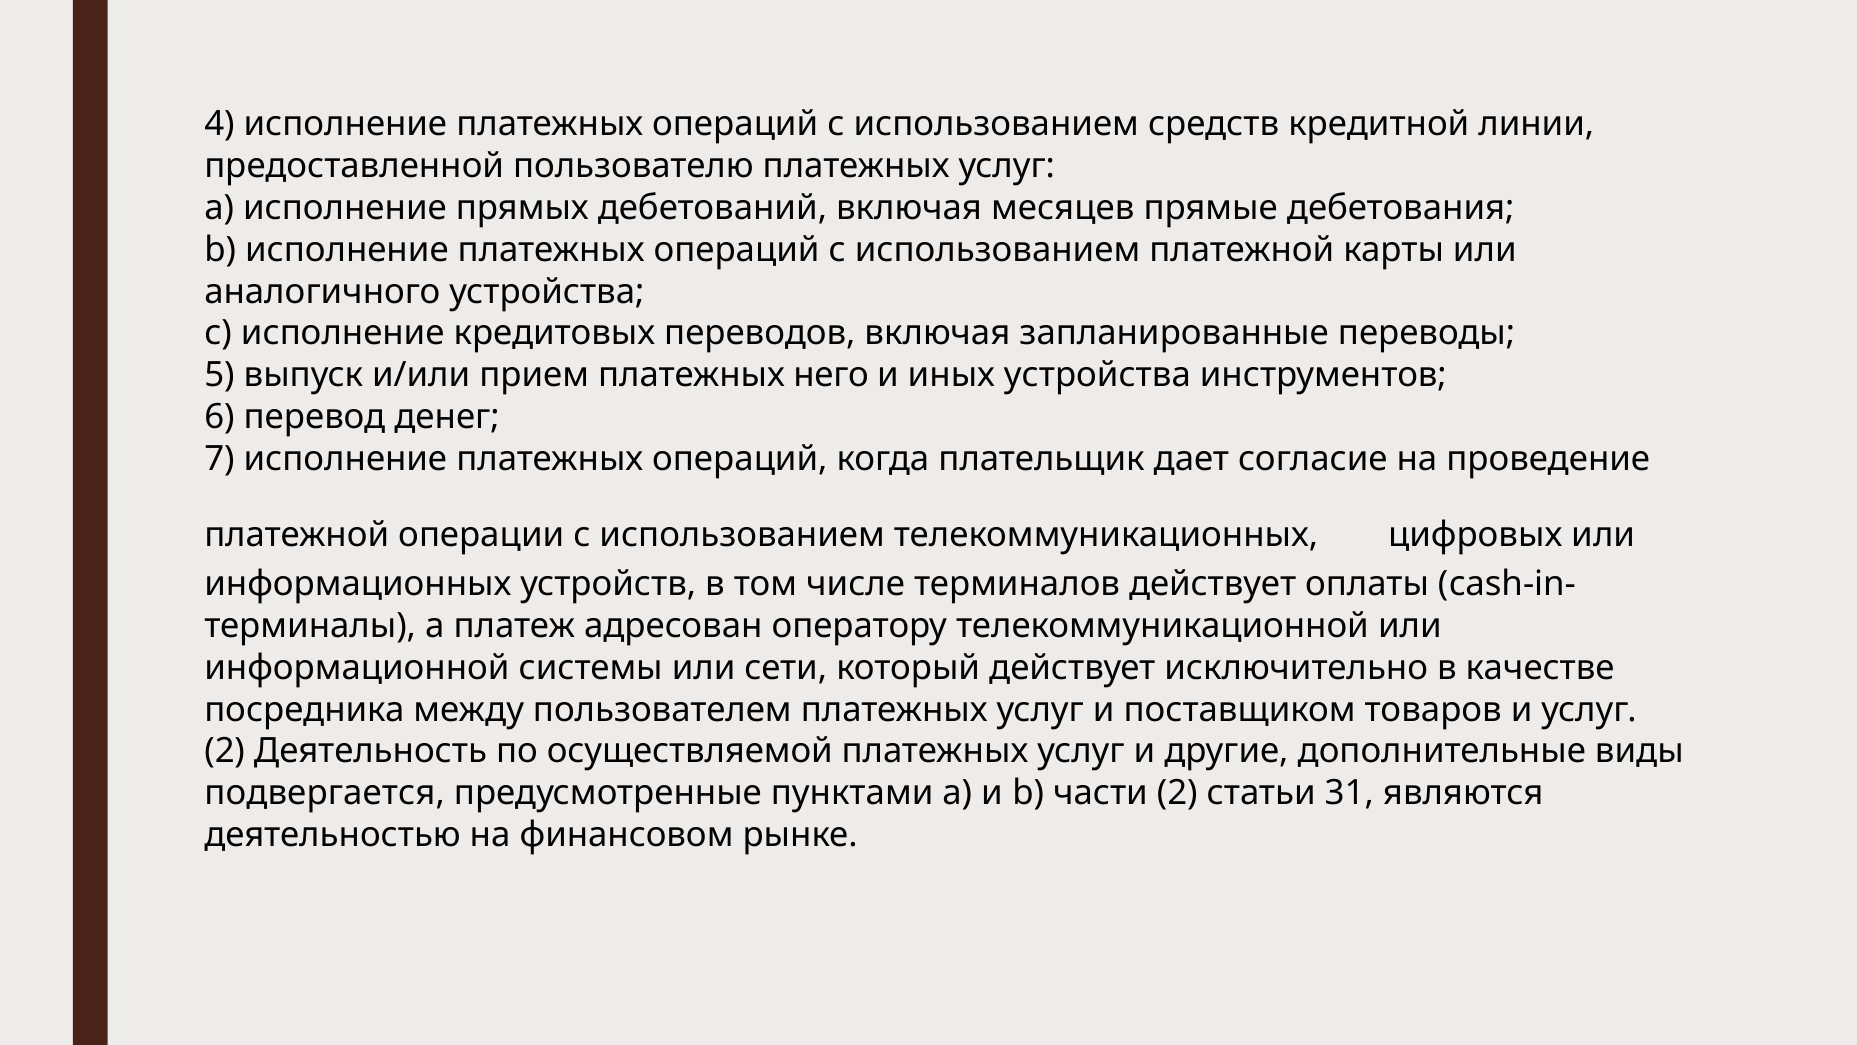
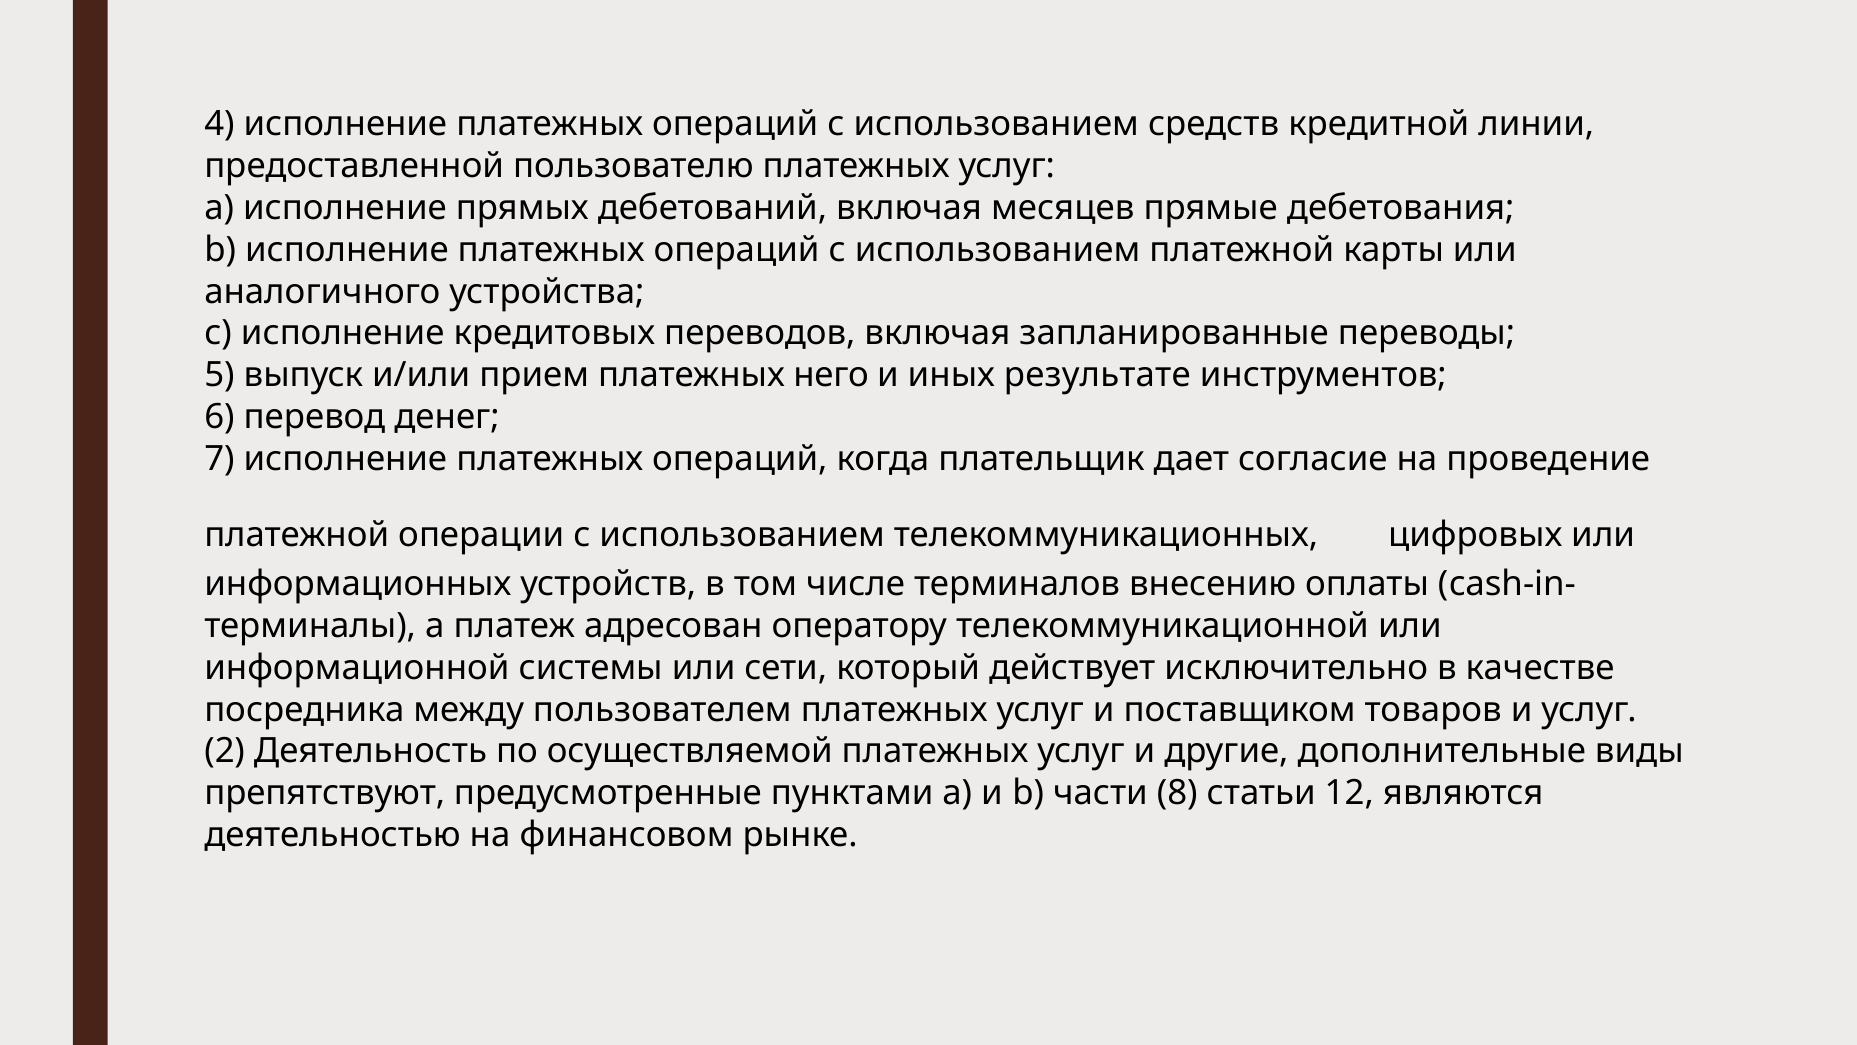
иных устройства: устройства -> результате (1097, 375)
терминалов действует: действует -> внесению (1213, 584)
подвергается: подвергается -> препятствуют (325, 793)
части 2: 2 -> 8 (1177, 793)
31: 31 -> 12 (1349, 793)
